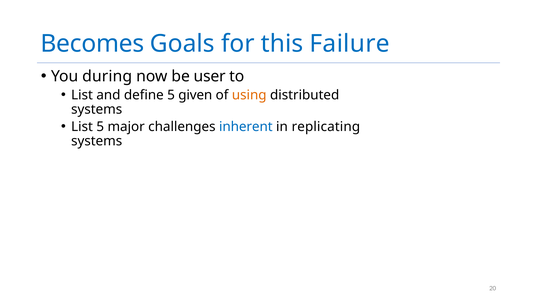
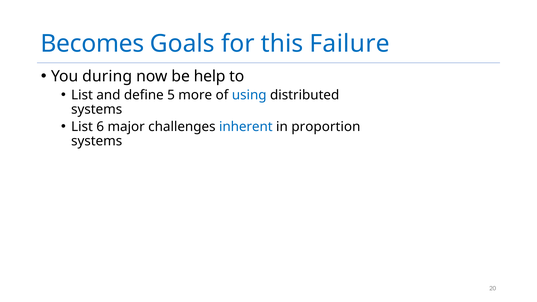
user: user -> help (210, 76)
given: given -> more (195, 95)
using colour: orange -> blue (249, 95)
List 5: 5 -> 6 (100, 127)
replicating: replicating -> proportion (326, 127)
